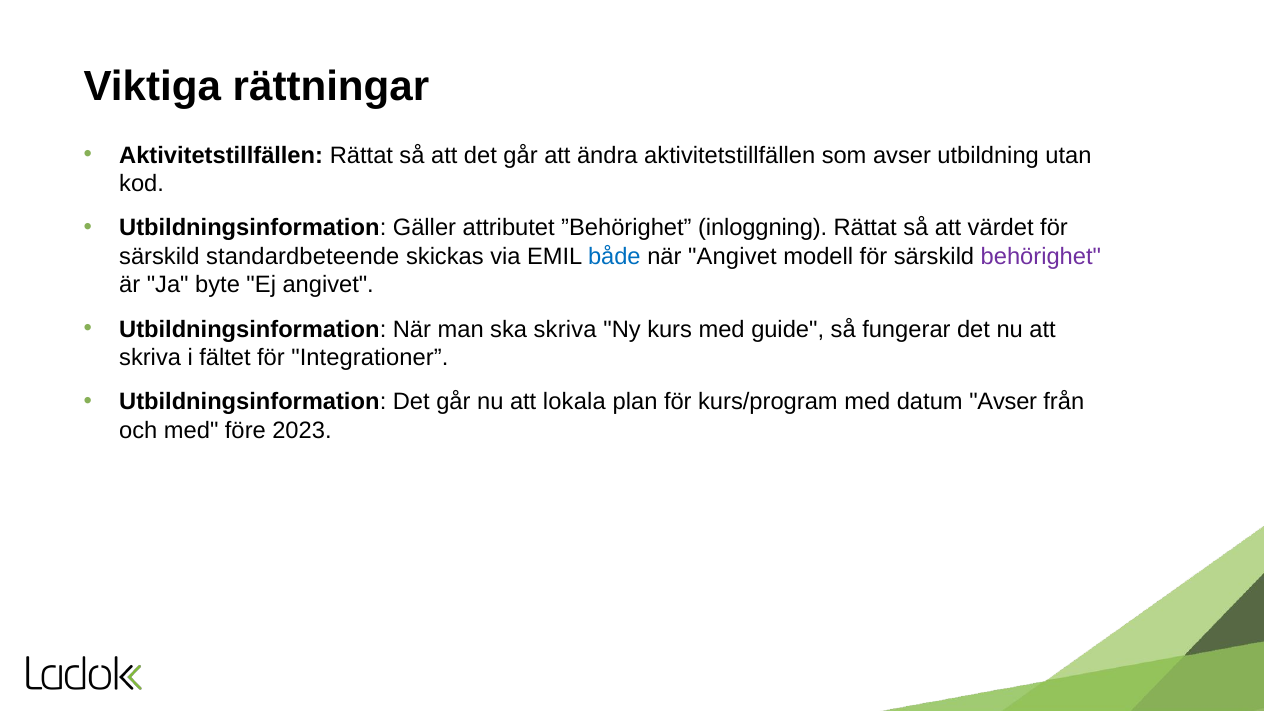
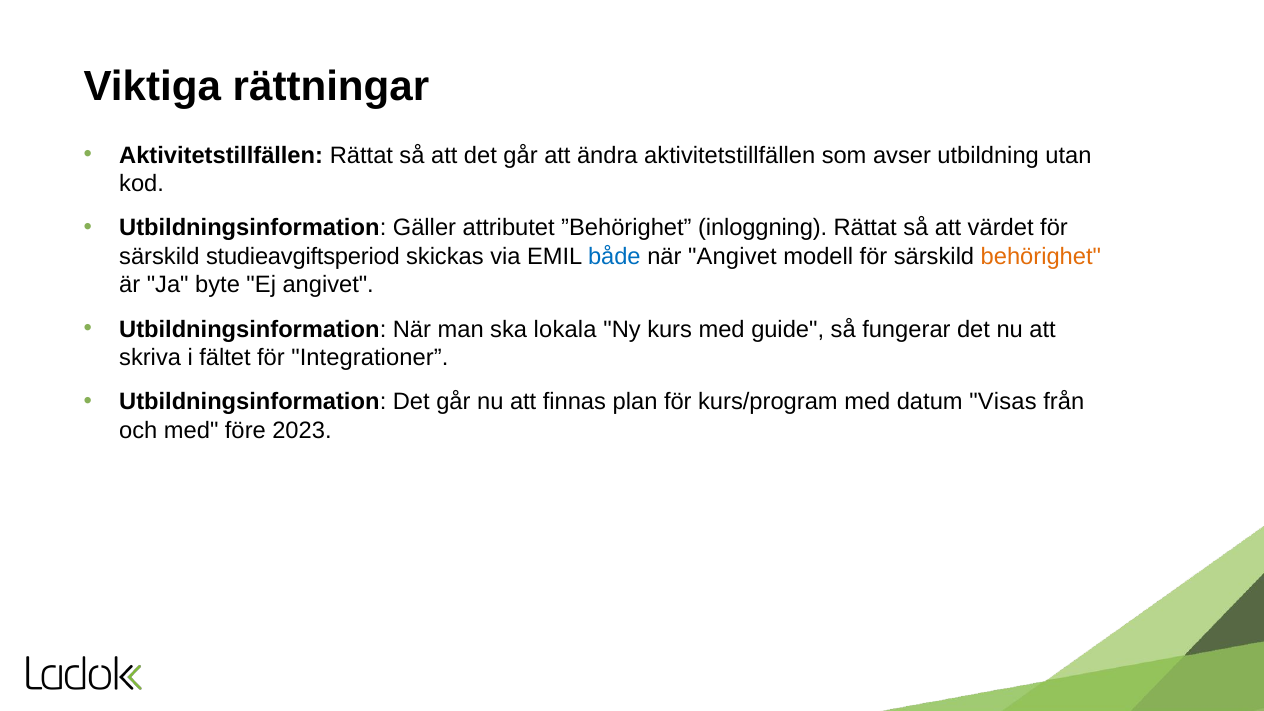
standardbeteende: standardbeteende -> studieavgiftsperiod (303, 257)
behörighet colour: purple -> orange (1041, 257)
ska skriva: skriva -> lokala (565, 329)
lokala: lokala -> finnas (574, 402)
datum Avser: Avser -> Visas (1003, 402)
